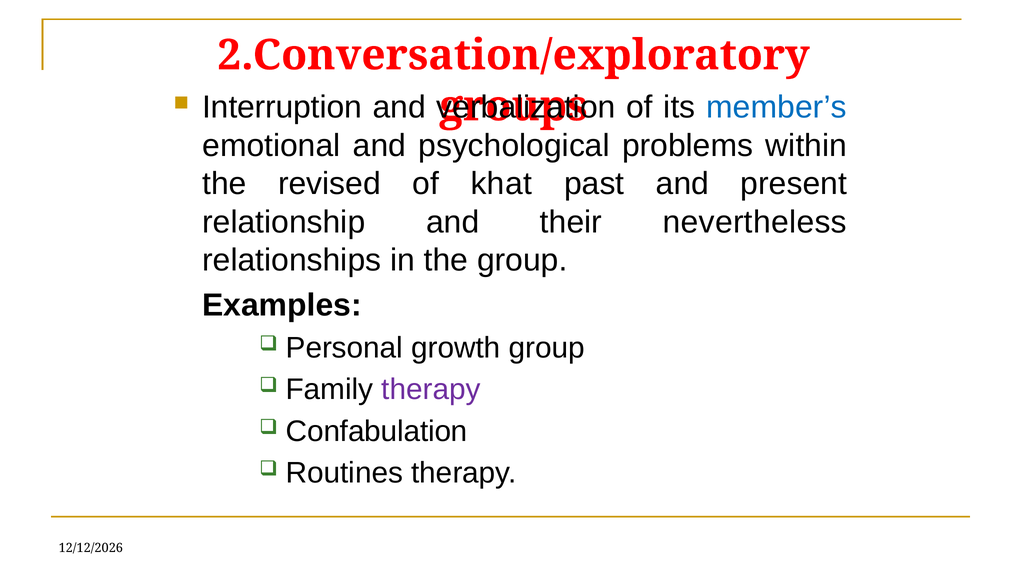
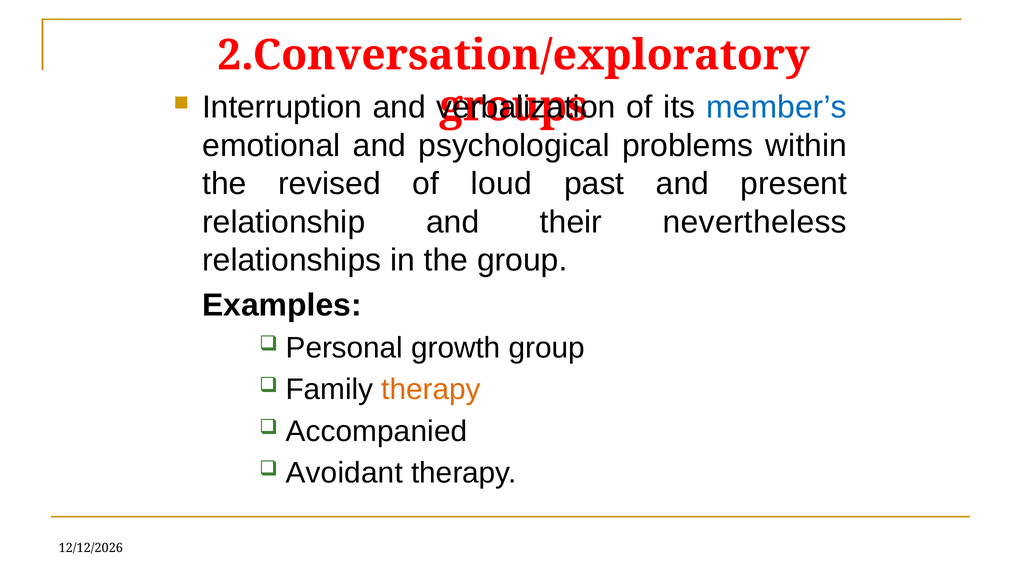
khat: khat -> loud (501, 184)
therapy colour: purple -> orange (431, 390)
Confabulation: Confabulation -> Accompanied (377, 431)
Routines: Routines -> Avoidant (344, 473)
